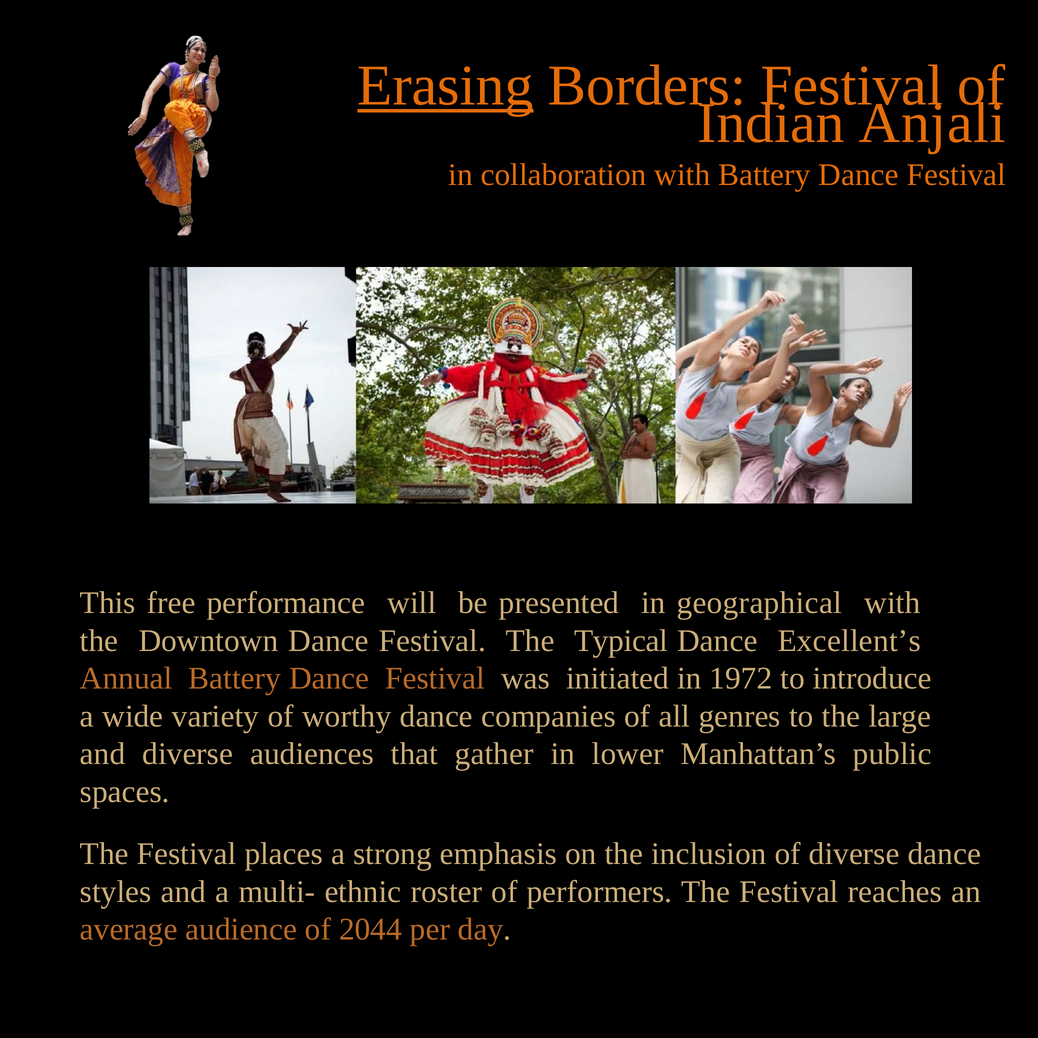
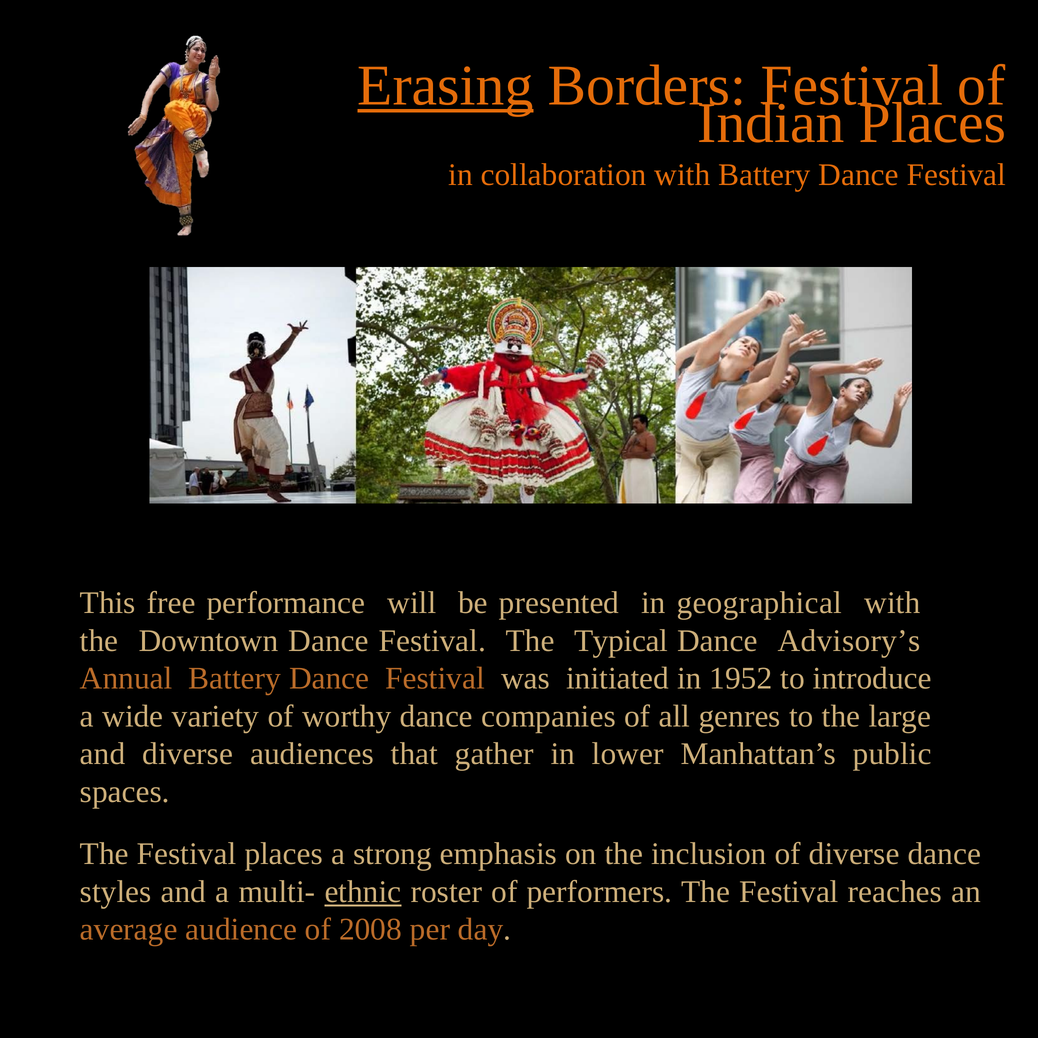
Indian Anjali: Anjali -> Places (933, 123)
Excellent’s: Excellent’s -> Advisory’s (849, 641)
1972: 1972 -> 1952 (741, 678)
ethnic underline: none -> present (363, 892)
2044: 2044 -> 2008 (370, 930)
